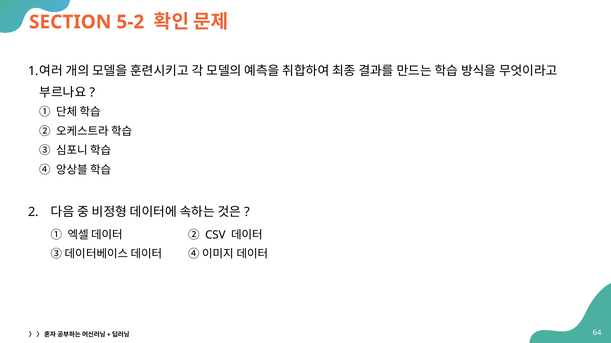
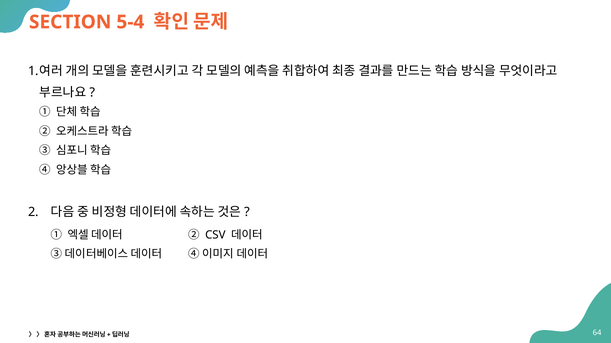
5-2: 5-2 -> 5-4 (130, 22)
